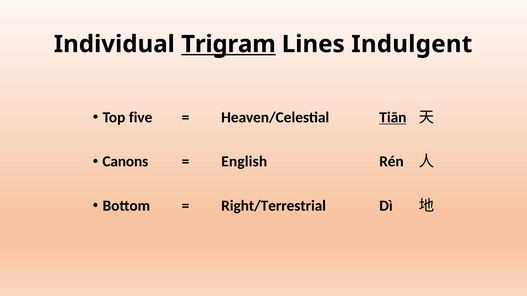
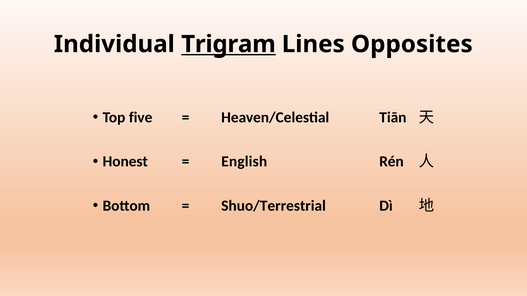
Indulgent: Indulgent -> Opposites (412, 44)
Tiān underline: present -> none (393, 118)
Canons: Canons -> Honest (125, 162)
Right/Terrestrial: Right/Terrestrial -> Shuo/Terrestrial (274, 206)
